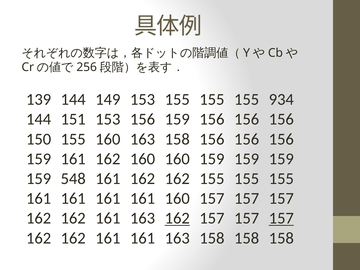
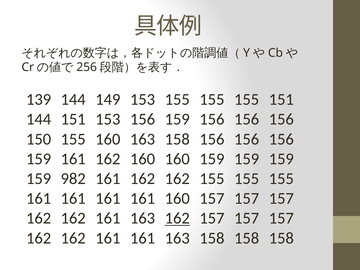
155 934: 934 -> 151 (281, 99)
548: 548 -> 982 (73, 179)
157 underline: present -> none (281, 218)
